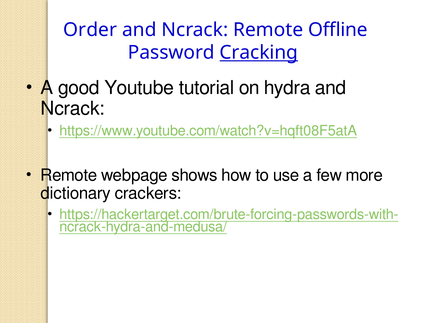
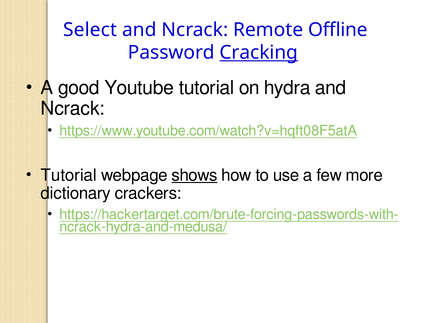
Order: Order -> Select (90, 30)
Remote: Remote -> Tutorial (69, 175)
shows underline: none -> present (195, 175)
